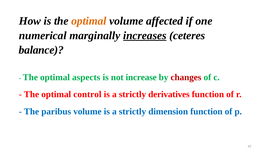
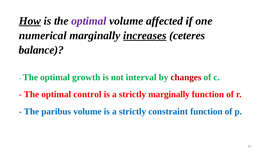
How underline: none -> present (30, 21)
optimal colour: orange -> purple (89, 21)
aspects: aspects -> growth (86, 77)
increase: increase -> interval (141, 77)
strictly derivatives: derivatives -> marginally (169, 94)
dimension: dimension -> constraint (168, 111)
